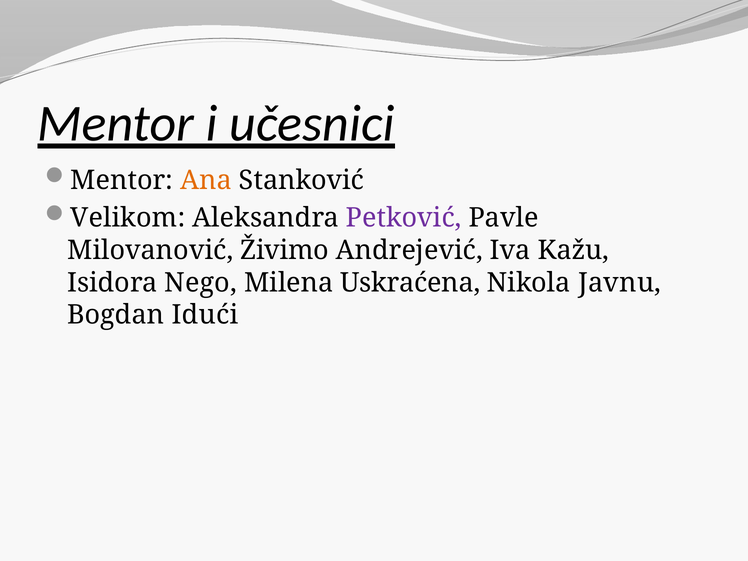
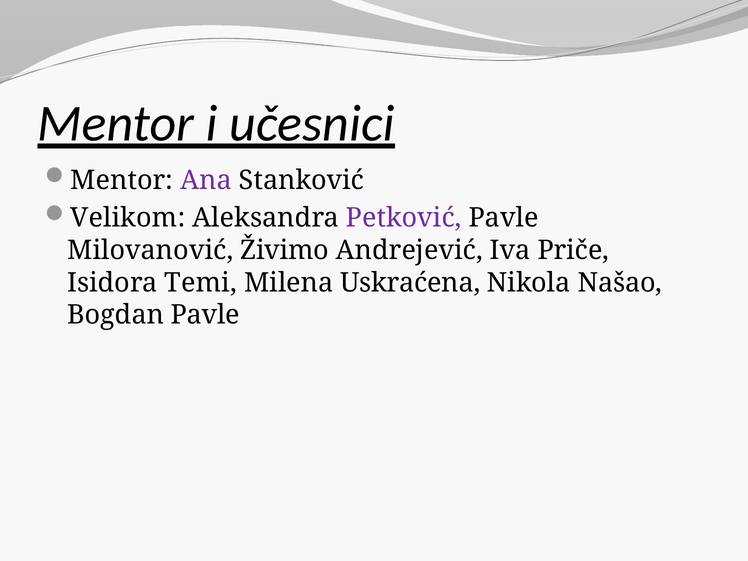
Ana colour: orange -> purple (206, 180)
Kažu: Kažu -> Priče (573, 250)
Nego: Nego -> Temi (201, 283)
Javnu: Javnu -> Našao (620, 283)
Bogdan Idući: Idući -> Pavle (205, 315)
